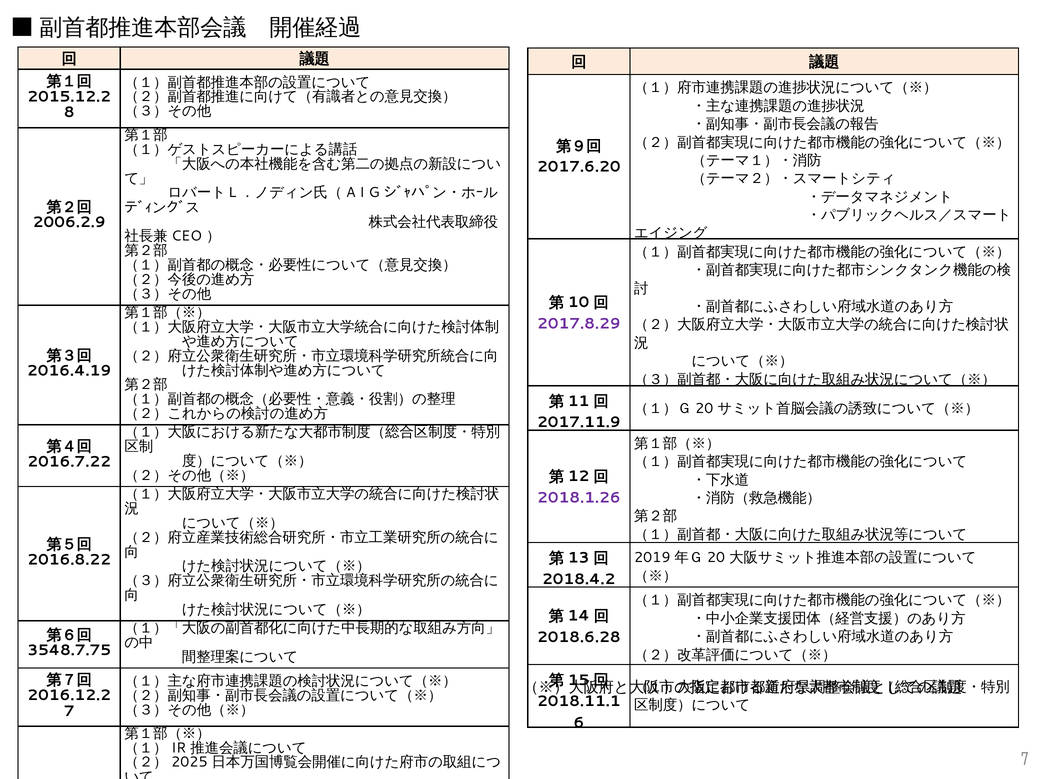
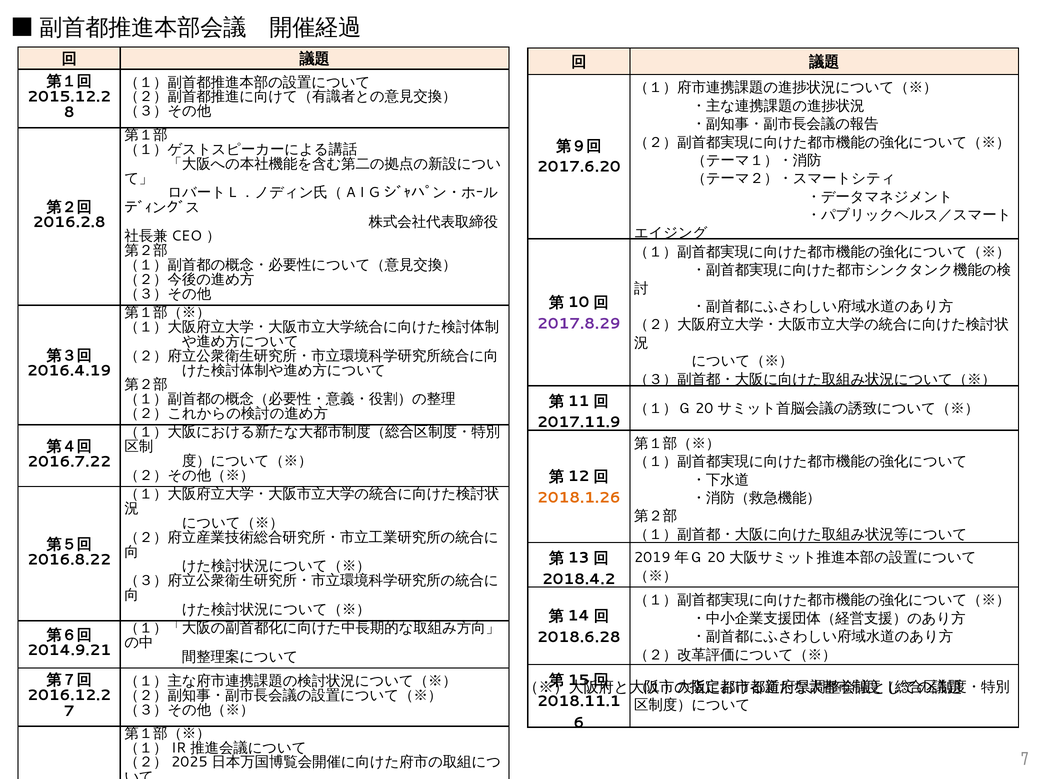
2006.2.9: 2006.2.9 -> 2016.2.8 (69, 223)
2018.1.26 colour: purple -> orange (579, 498)
3548.7.75: 3548.7.75 -> 2014.9.21 (69, 651)
